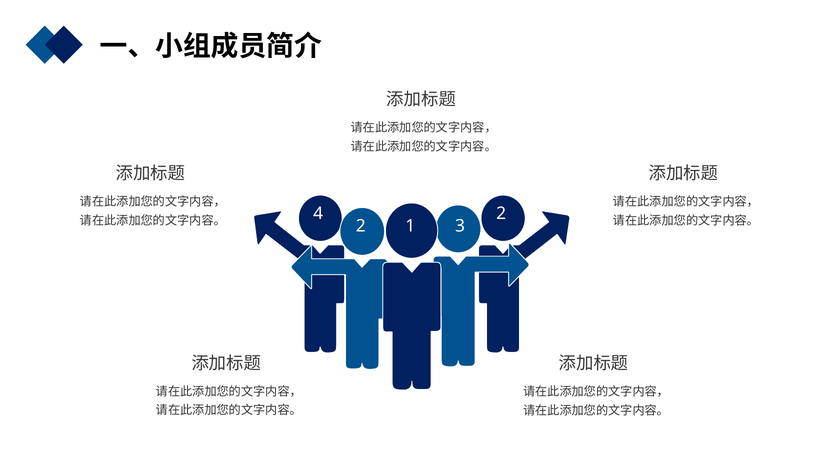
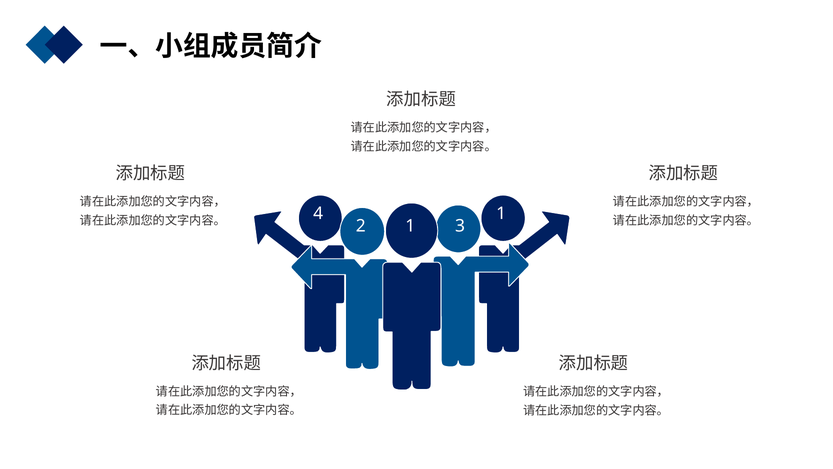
4 2: 2 -> 1 (501, 213)
